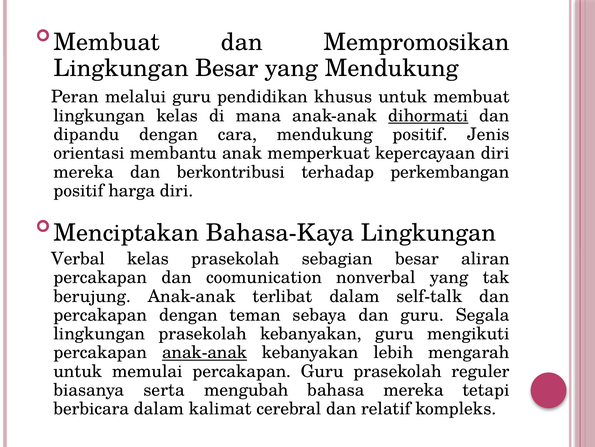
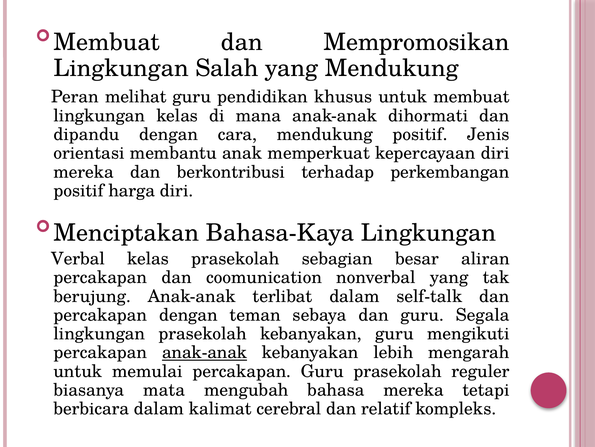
Lingkungan Besar: Besar -> Salah (227, 68)
melalui: melalui -> melihat (136, 96)
dihormati underline: present -> none (428, 115)
serta: serta -> mata (164, 389)
